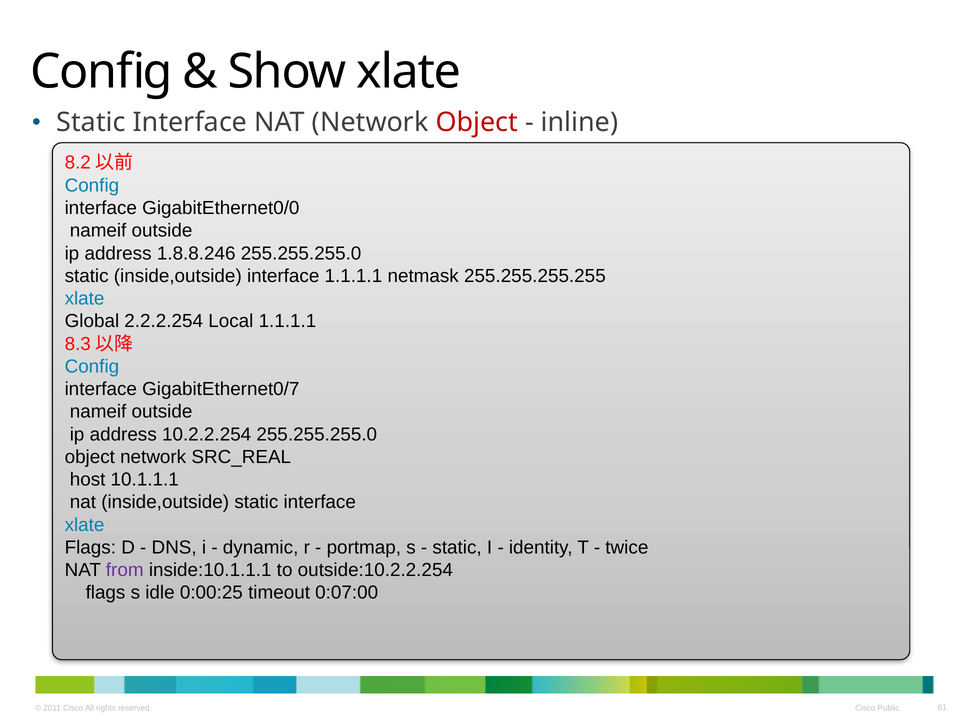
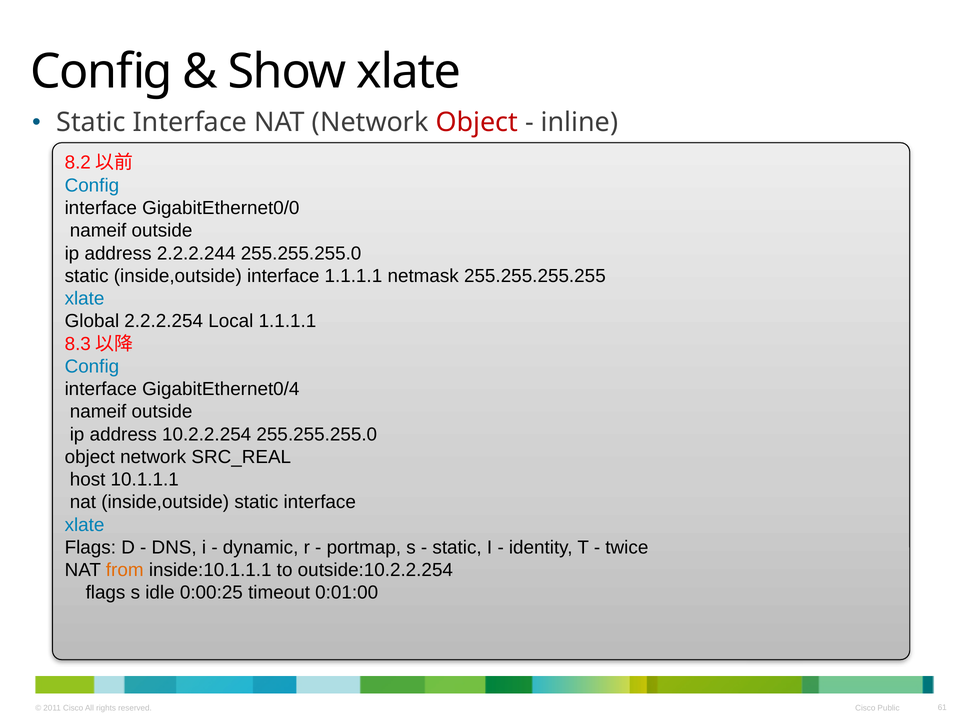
1.8.8.246: 1.8.8.246 -> 2.2.2.244 (196, 253)
GigabitEthernet0/7: GigabitEthernet0/7 -> GigabitEthernet0/4 (221, 389)
from colour: purple -> orange (125, 570)
0:07:00: 0:07:00 -> 0:01:00 (347, 593)
